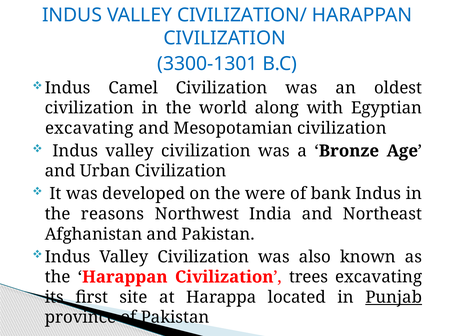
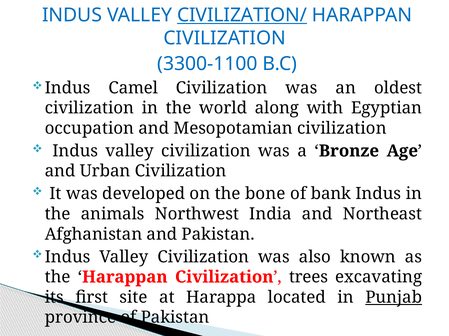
CIVILIZATION/ underline: none -> present (242, 15)
3300-1301: 3300-1301 -> 3300-1100 (207, 64)
excavating: excavating -> occupation (89, 129)
were: were -> bone (265, 194)
reasons: reasons -> animals (113, 214)
